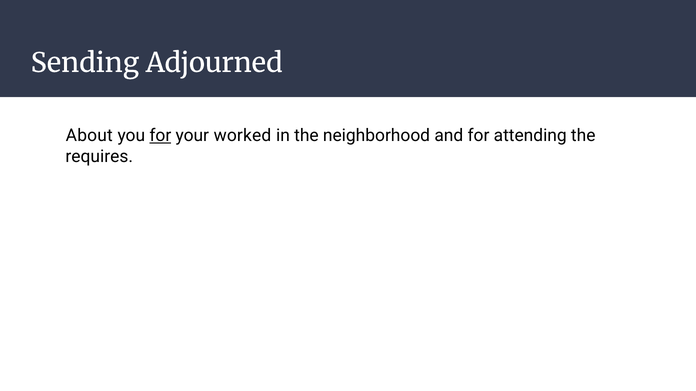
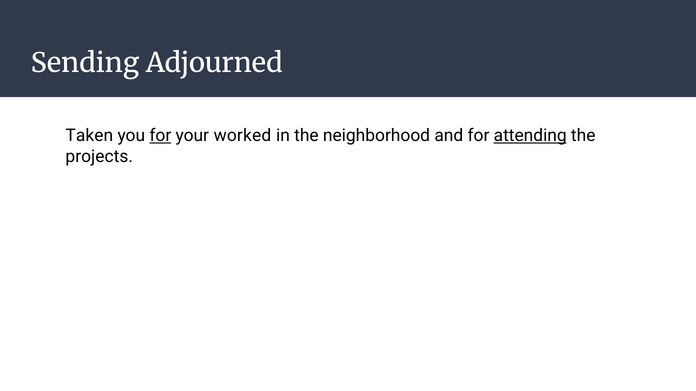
About: About -> Taken (89, 136)
attending underline: none -> present (530, 136)
requires: requires -> projects (99, 157)
